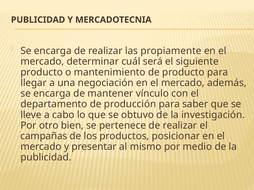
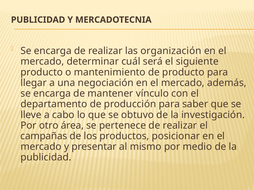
propiamente: propiamente -> organización (171, 51)
bien: bien -> área (72, 126)
